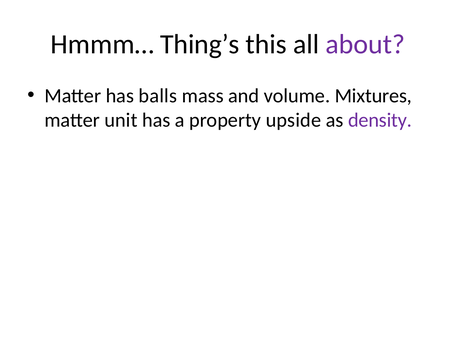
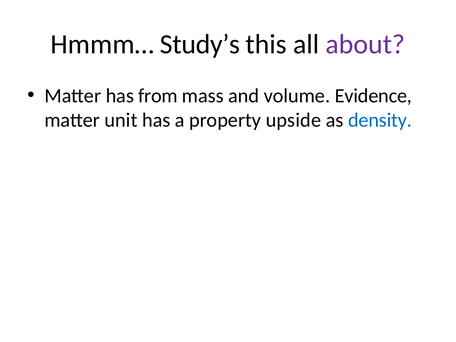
Thing’s: Thing’s -> Study’s (200, 44)
balls: balls -> from (158, 96)
Mixtures: Mixtures -> Evidence (373, 96)
density colour: purple -> blue (380, 120)
